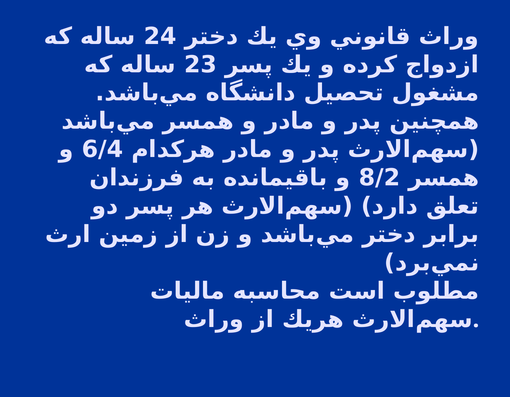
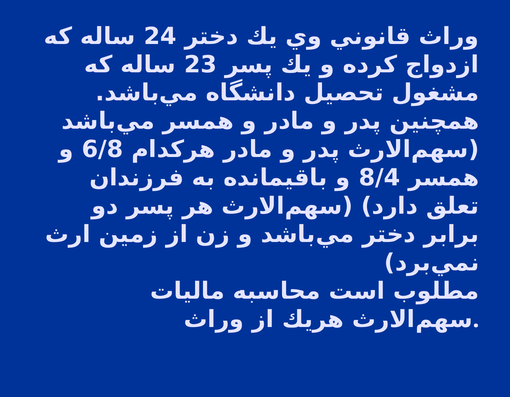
6/4: 6/4 -> 6/8 (102, 150)
8/2: 8/2 -> 8/4 (379, 178)
